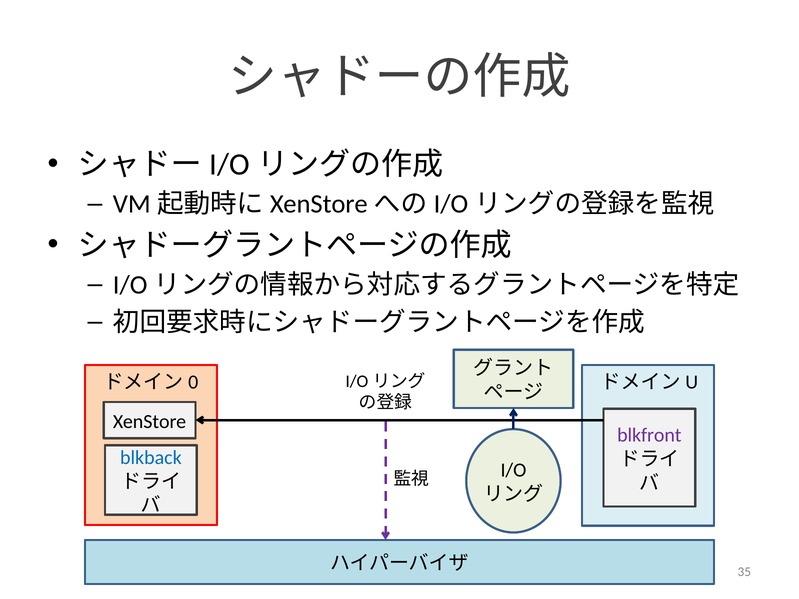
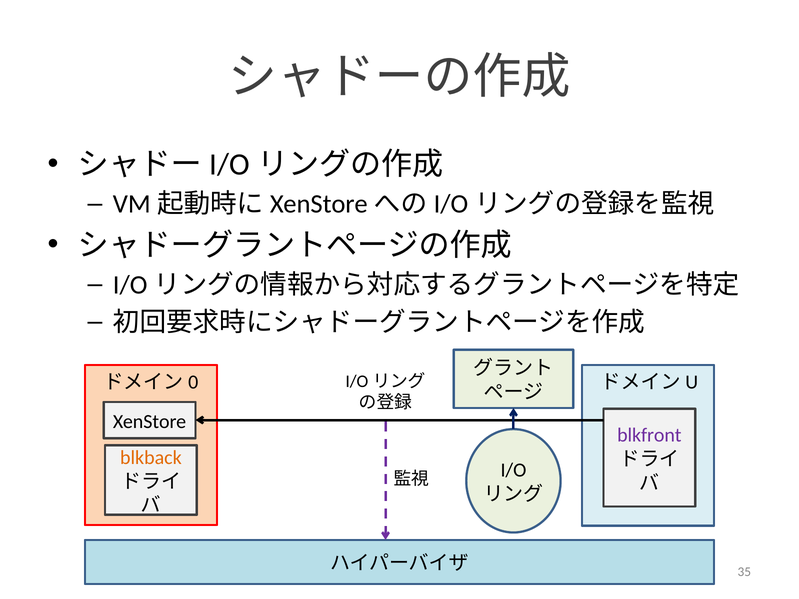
blkback colour: blue -> orange (151, 458)
